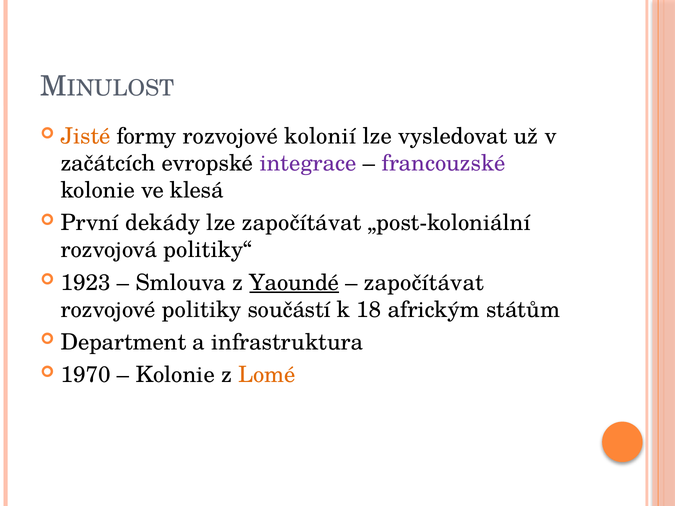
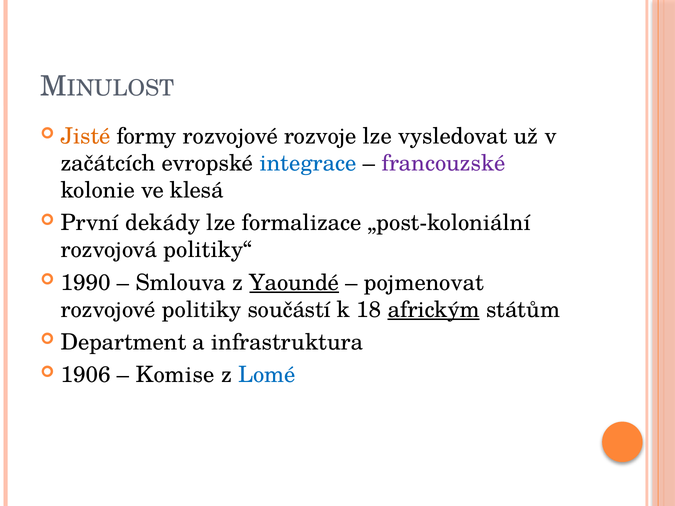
kolonií: kolonií -> rozvoje (320, 137)
integrace colour: purple -> blue (308, 164)
lze započítávat: započítávat -> formalizace (302, 223)
1923: 1923 -> 1990 (86, 283)
započítávat: započítávat -> pojmenovat (424, 283)
africkým underline: none -> present (434, 310)
1970: 1970 -> 1906 (86, 375)
Kolonie: Kolonie -> Komise (175, 375)
Lomé colour: orange -> blue (267, 375)
